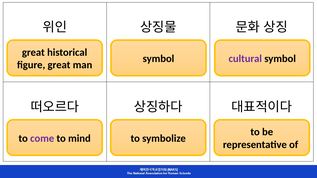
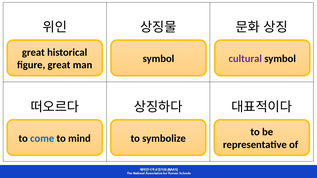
come colour: purple -> blue (42, 139)
